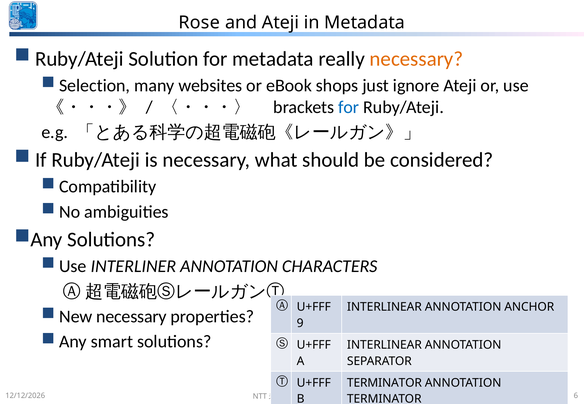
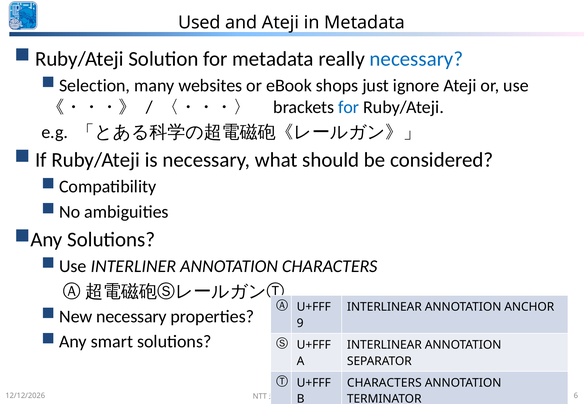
Rose: Rose -> Used (199, 23)
necessary colour: orange -> blue (416, 59)
TERMINATOR: TERMINATOR -> CHARACTERS (384, 383)
